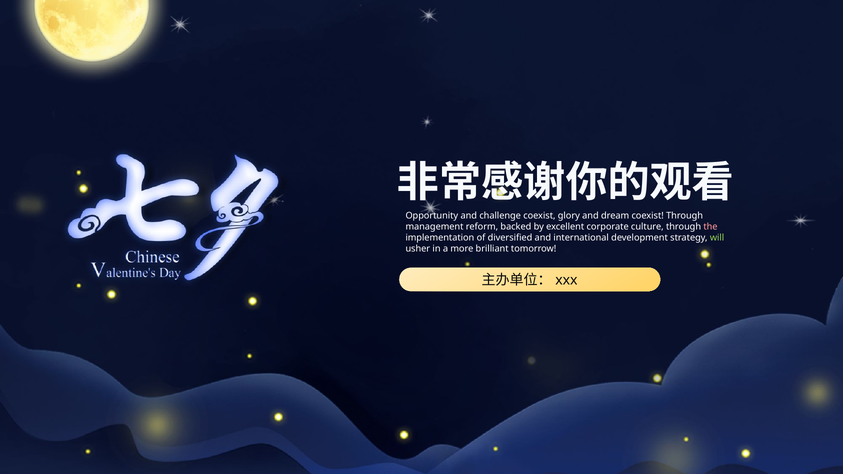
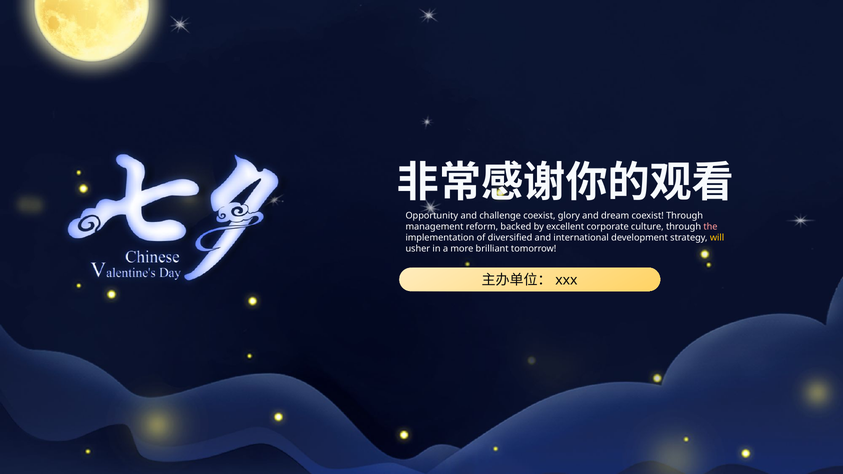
will colour: light green -> yellow (717, 238)
